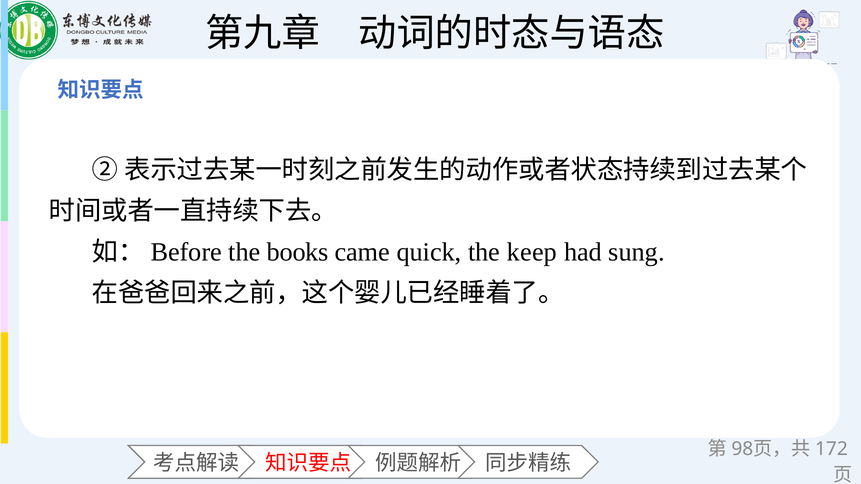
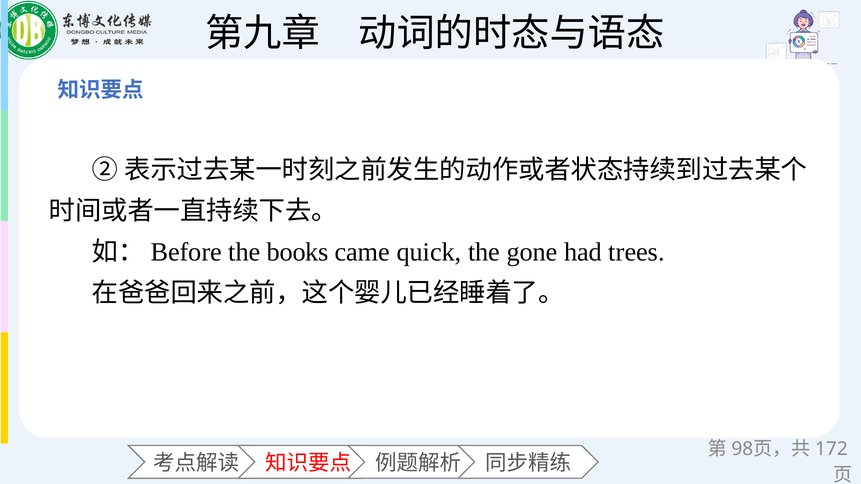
keep: keep -> gone (532, 252)
sung: sung -> trees (637, 252)
